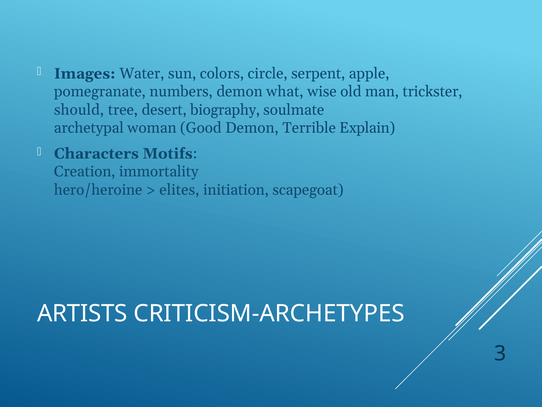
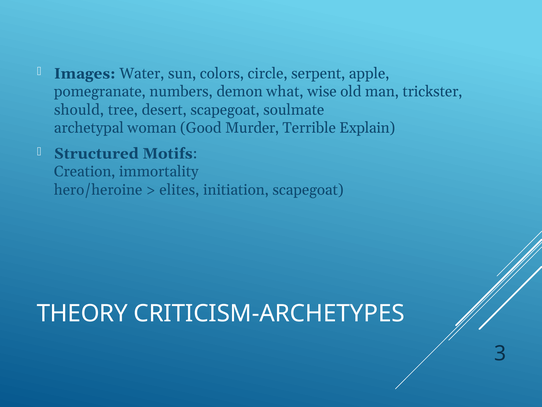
desert biography: biography -> scapegoat (225, 110)
Good Demon: Demon -> Murder (252, 128)
Characters: Characters -> Structured (96, 153)
ARTISTS: ARTISTS -> THEORY (82, 313)
